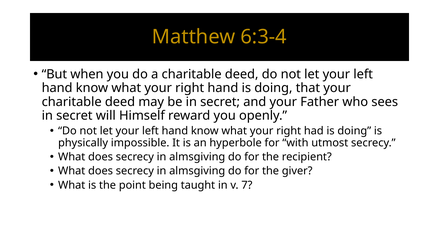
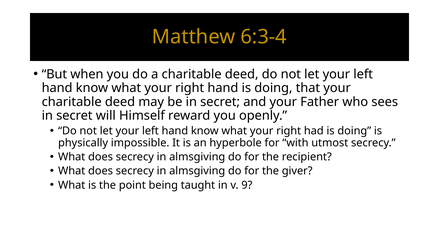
7: 7 -> 9 (247, 185)
